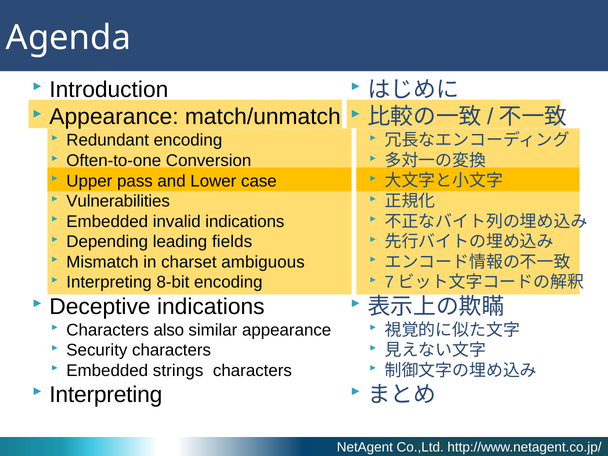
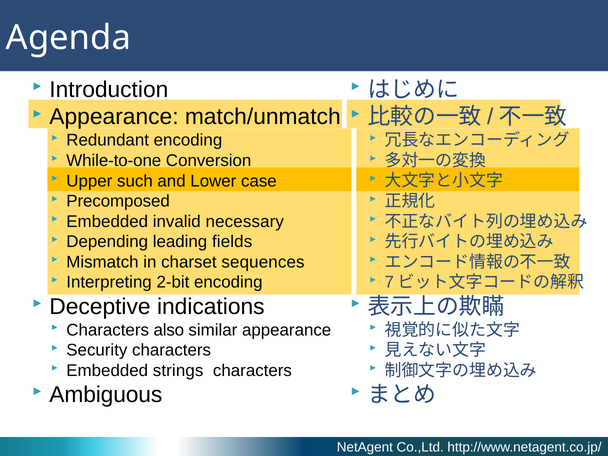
Often-to-one: Often-to-one -> While-to-one (114, 161)
pass: pass -> such (135, 181)
Vulnerabilities: Vulnerabilities -> Precomposed (118, 201)
invalid indications: indications -> necessary (245, 221)
ambiguous: ambiguous -> sequences (263, 262)
8-bit: 8-bit -> 2-bit (173, 282)
Interpreting: Interpreting -> Ambiguous (106, 395)
